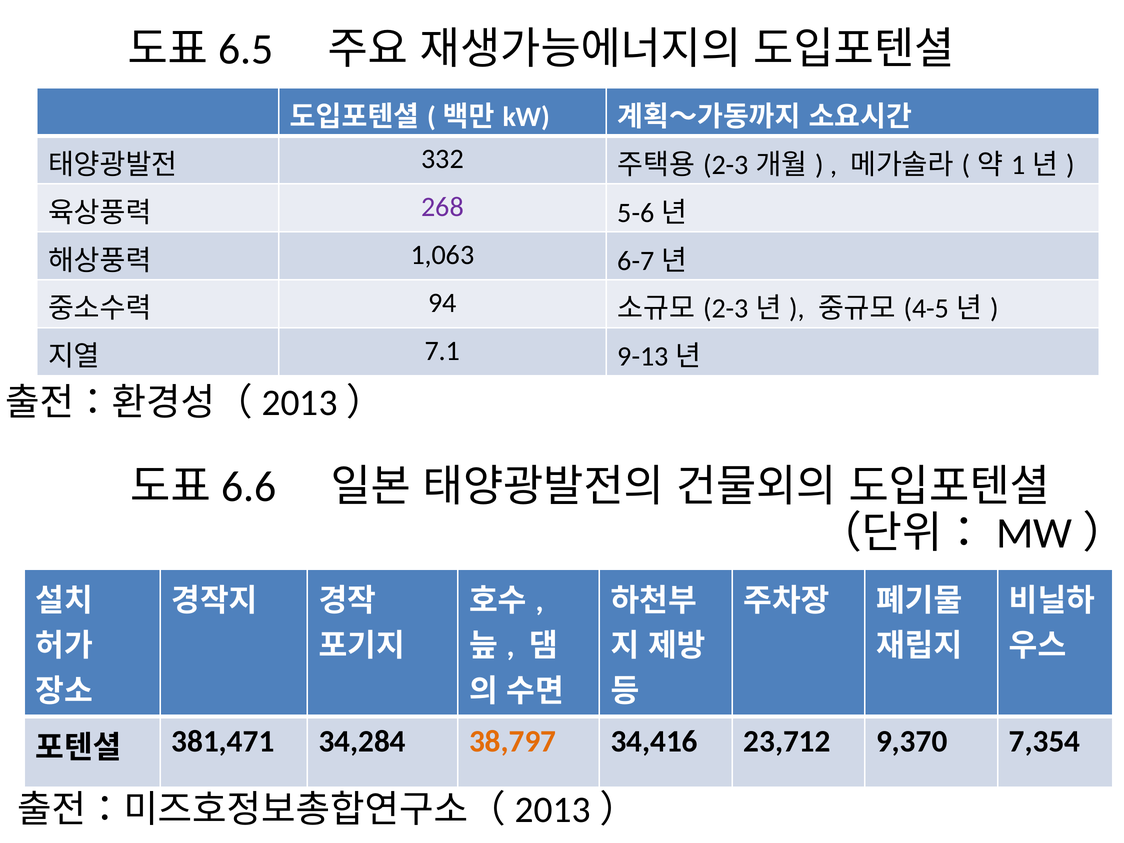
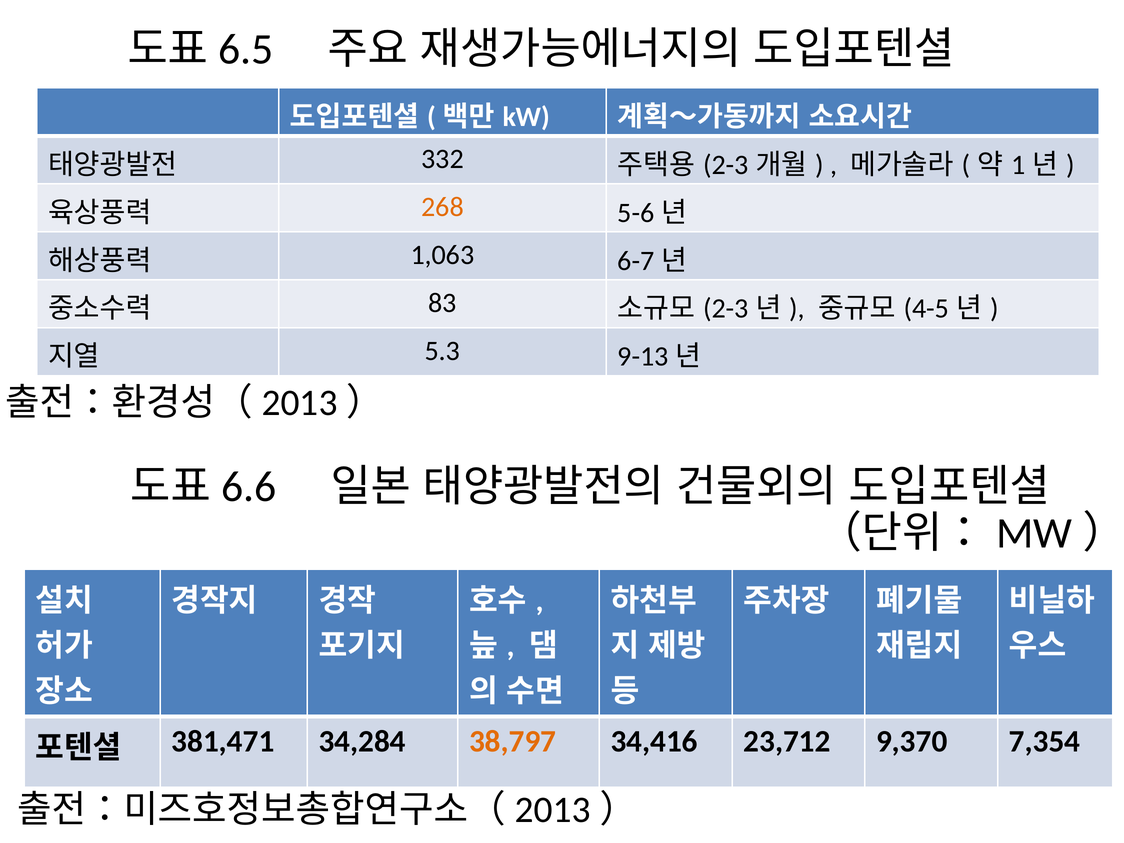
268 colour: purple -> orange (442, 207)
94: 94 -> 83 (442, 303)
7.1: 7.1 -> 5.3 (442, 351)
